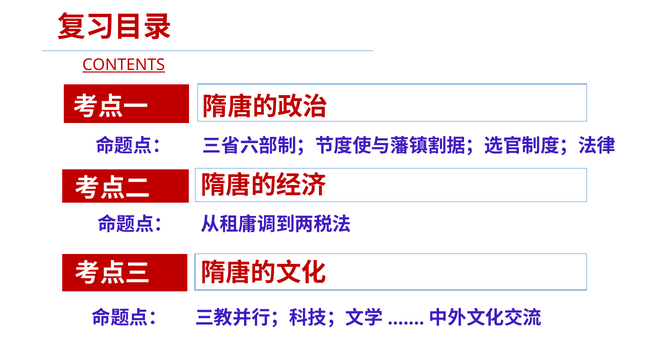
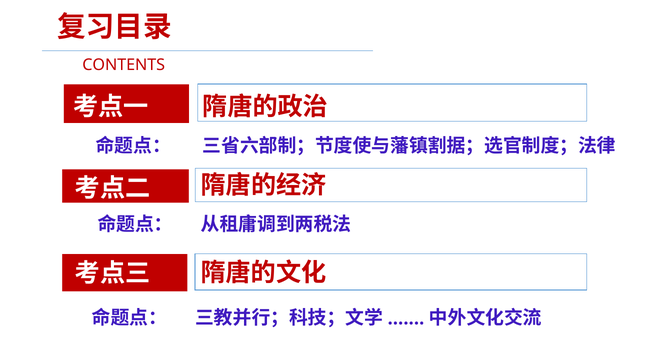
CONTENTS underline: present -> none (124, 65)
